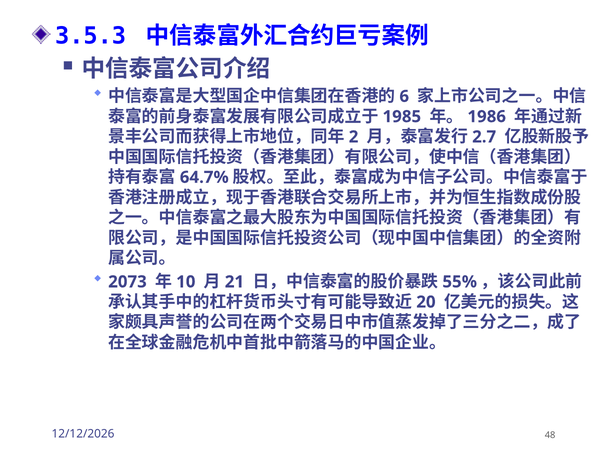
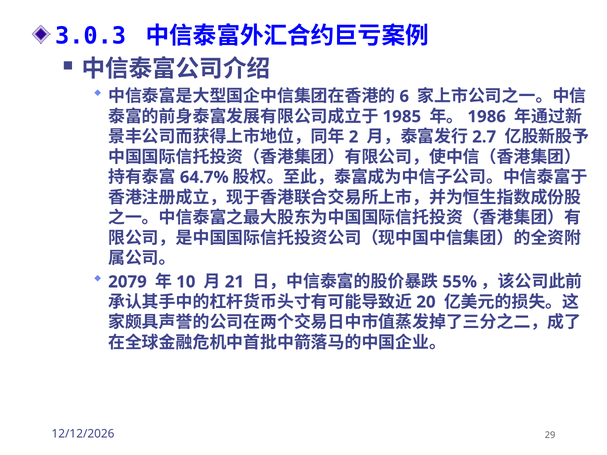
3.5.3: 3.5.3 -> 3.0.3 (91, 36)
2073: 2073 -> 2079 (127, 282)
48: 48 -> 29 (550, 436)
